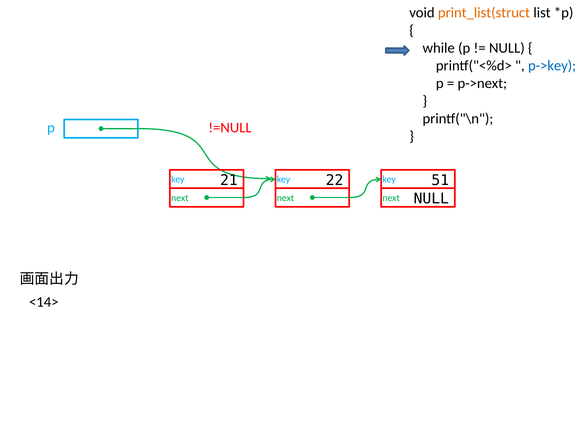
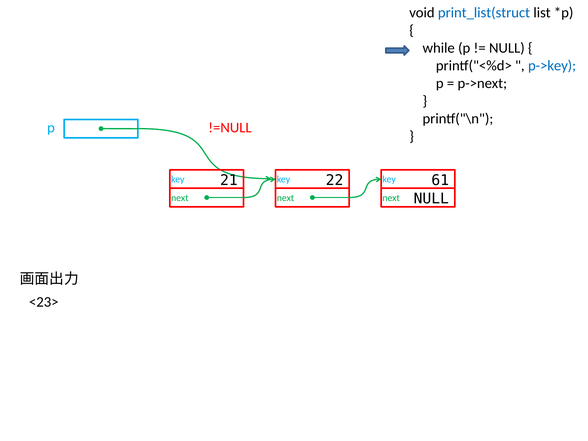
print_list(struct colour: orange -> blue (484, 13)
51: 51 -> 61 (440, 180)
<14>: <14> -> <23> (44, 302)
